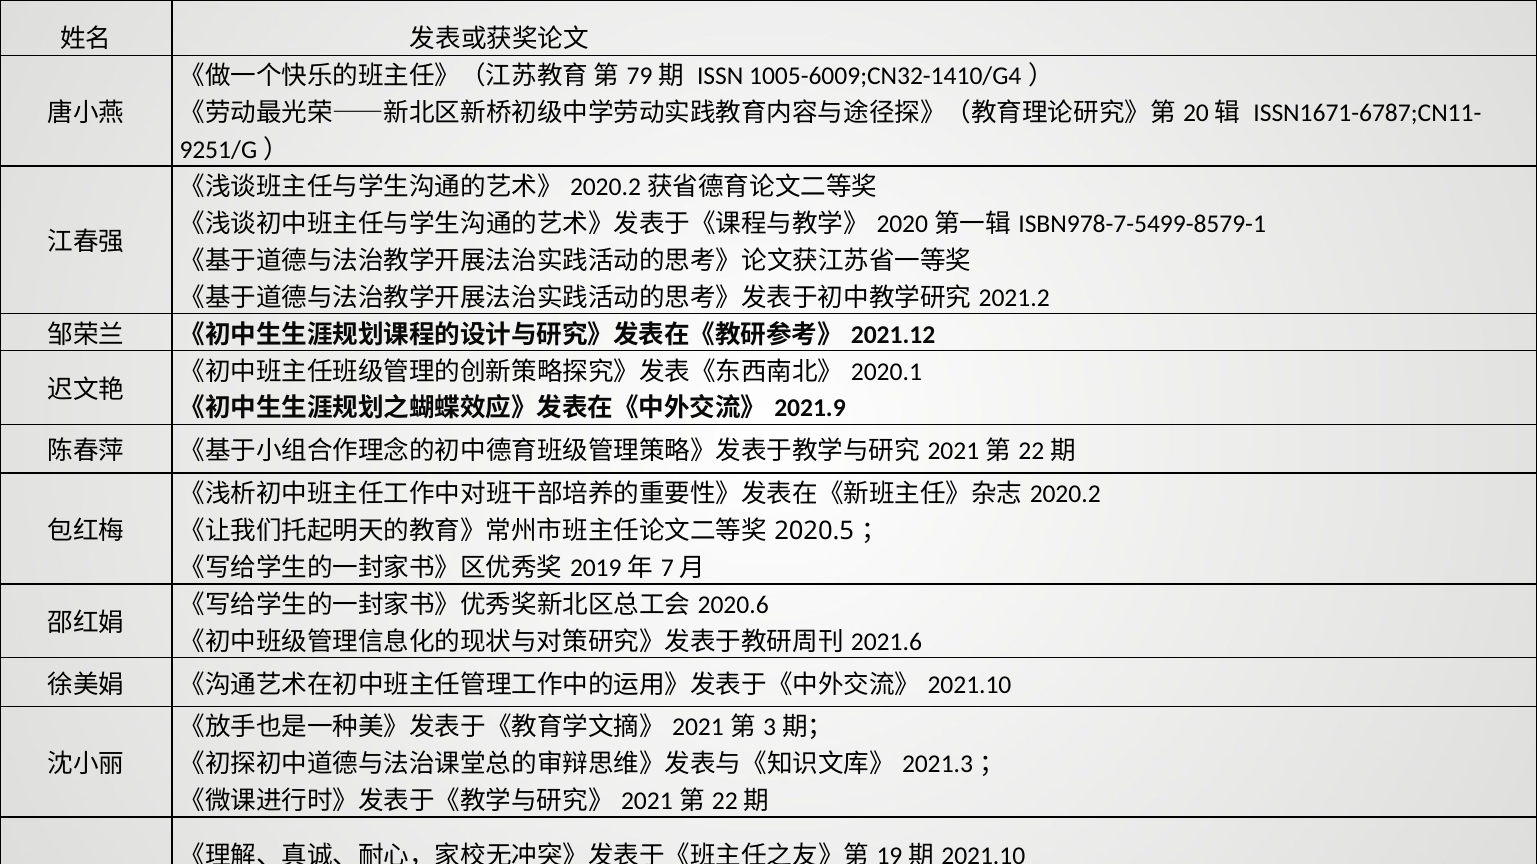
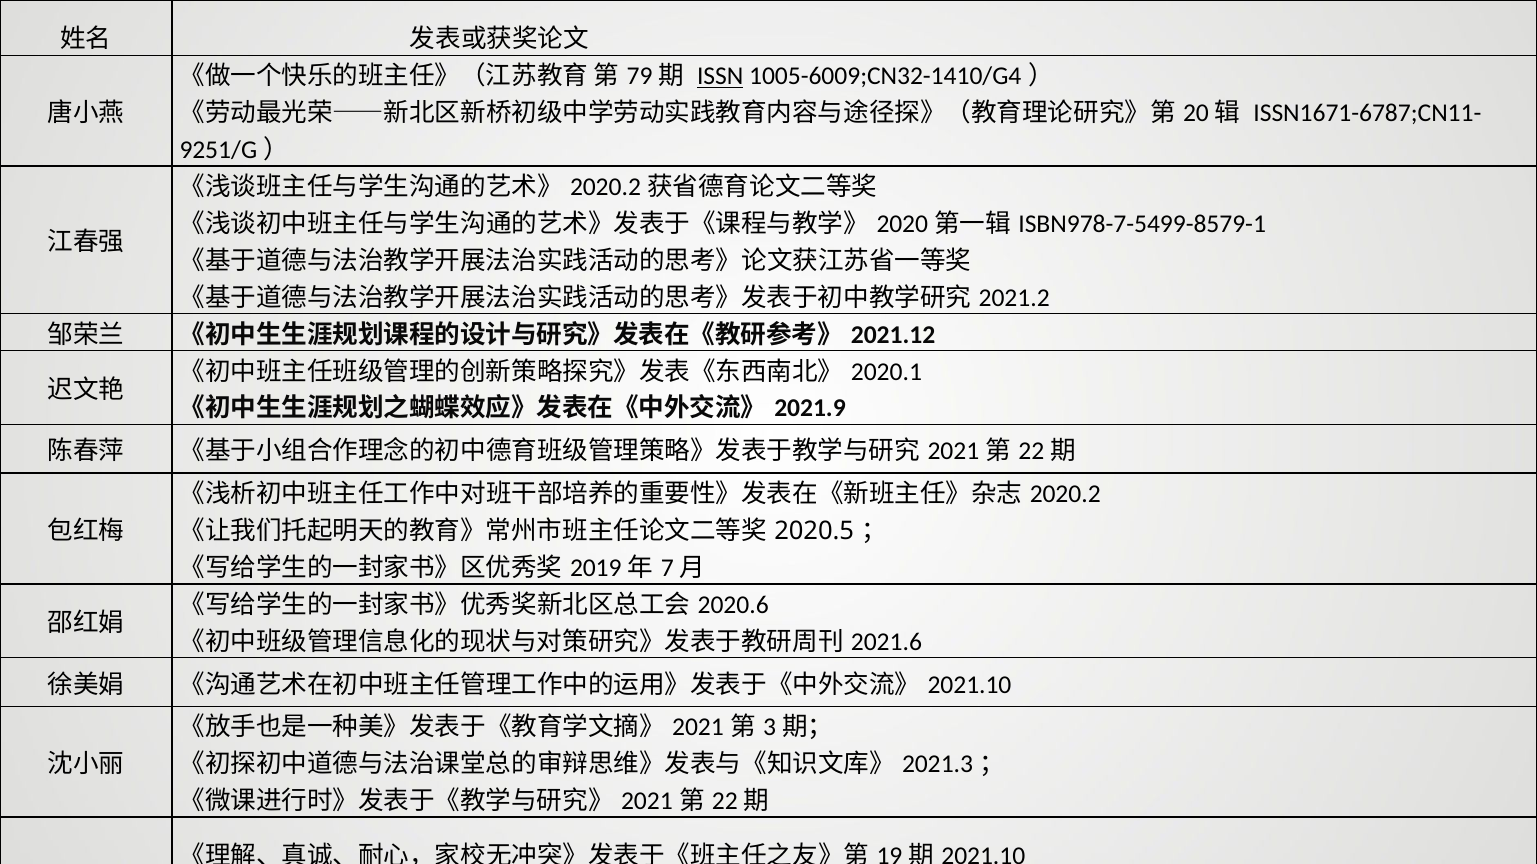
ISSN underline: none -> present (720, 76)
